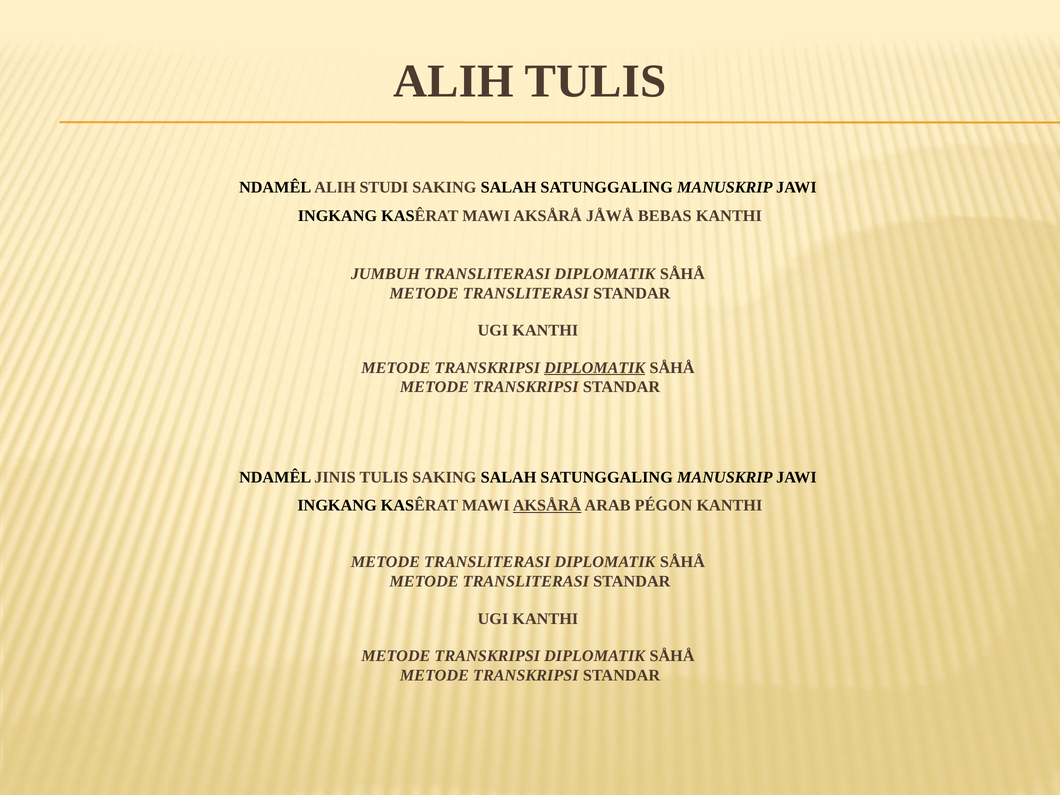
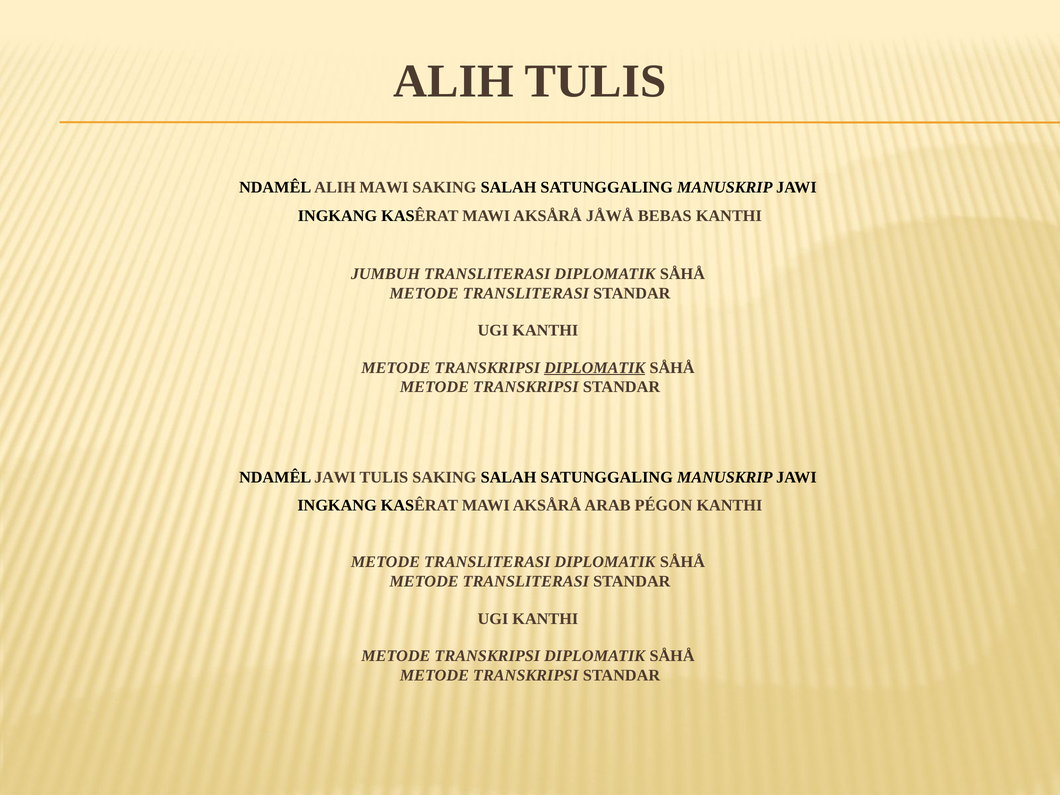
ALIH STUDI: STUDI -> MAWI (384, 187)
NDAMÊL JINIS: JINIS -> JAWI (335, 477)
AKSÅRÅ underline: present -> none (547, 506)
